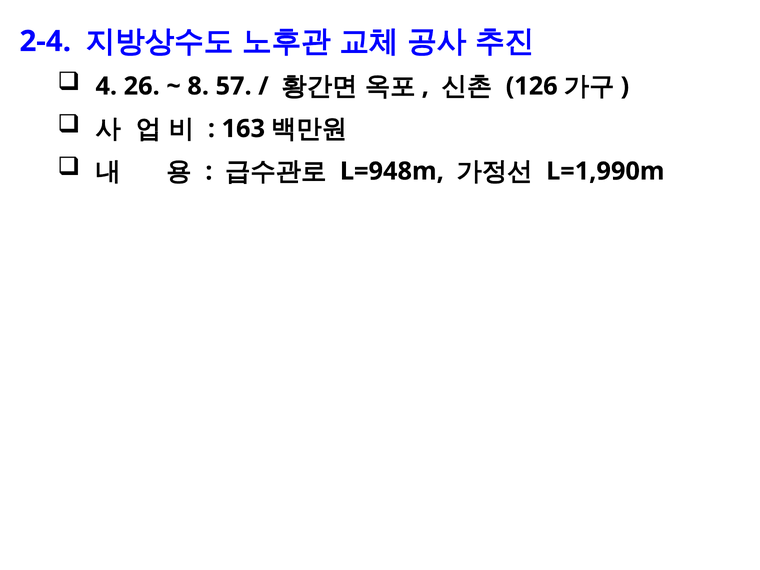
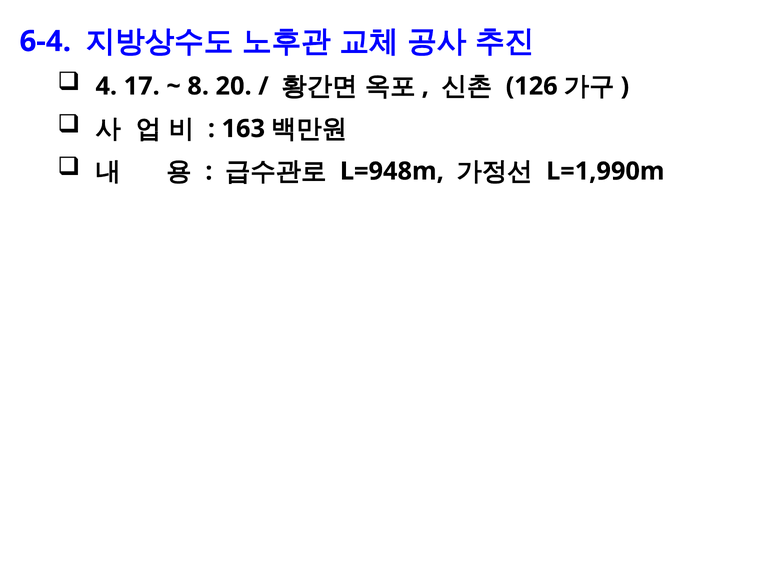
2-4: 2-4 -> 6-4 (45, 41)
26: 26 -> 17 (142, 86)
57: 57 -> 20 (234, 86)
